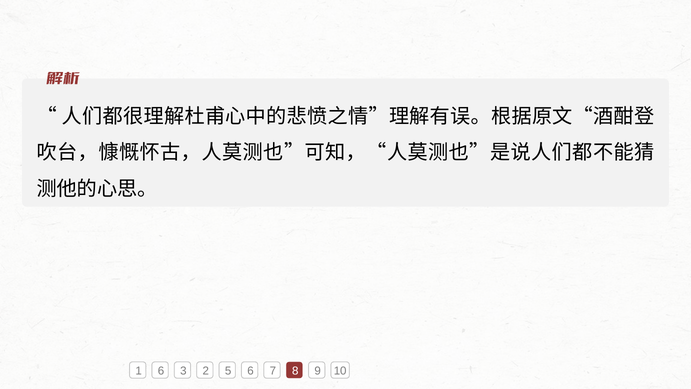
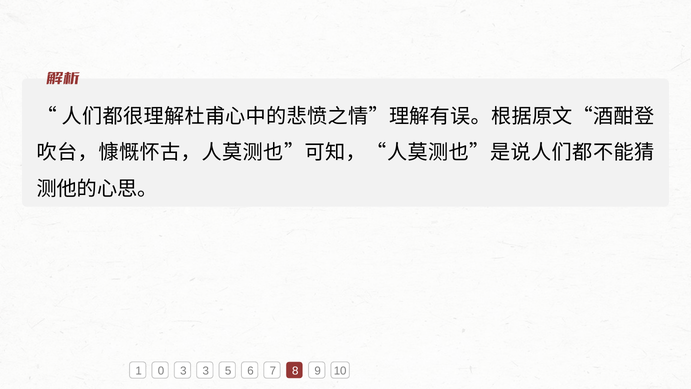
1 6: 6 -> 0 (161, 371)
3 2: 2 -> 3 (206, 371)
